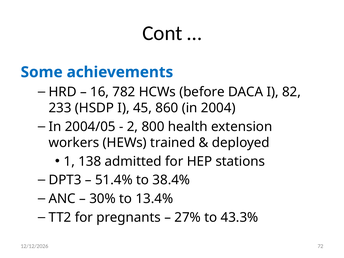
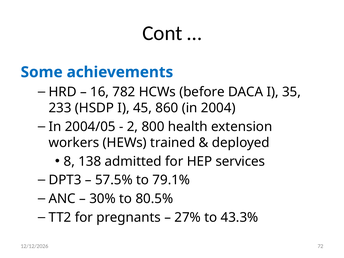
82: 82 -> 35 (292, 92)
1: 1 -> 8 (69, 161)
stations: stations -> services (240, 161)
51.4%: 51.4% -> 57.5% (114, 180)
38.4%: 38.4% -> 79.1% (171, 180)
13.4%: 13.4% -> 80.5% (154, 199)
